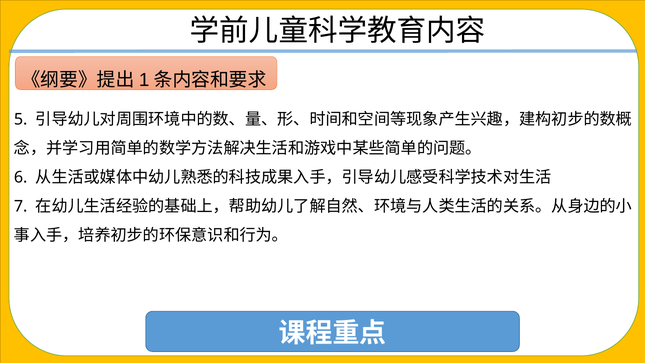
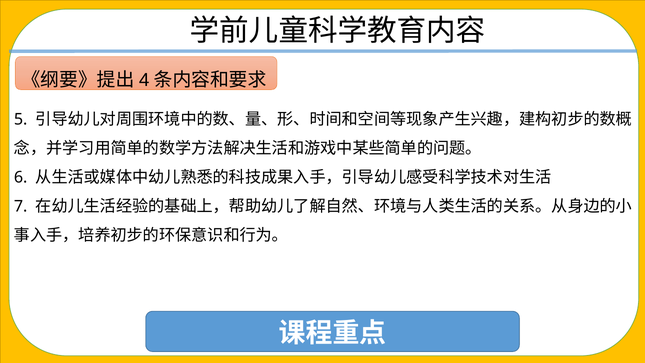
1: 1 -> 4 (144, 80)
